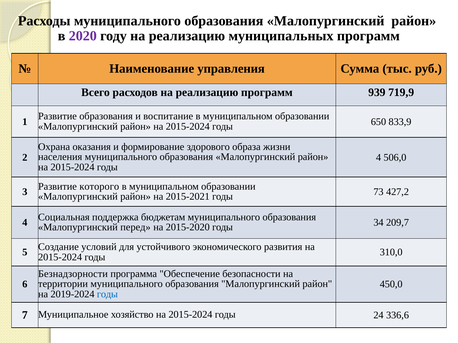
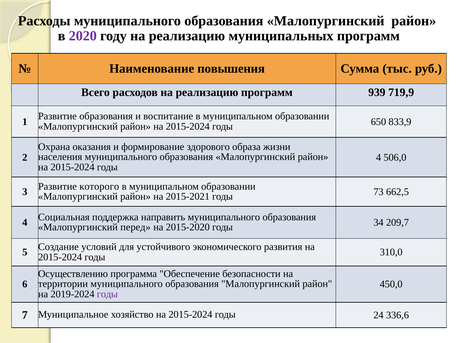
управления: управления -> повышения (231, 69)
427,2: 427,2 -> 662,5 (398, 192)
бюджетам: бюджетам -> направить (163, 217)
Безнадзорности: Безнадзорности -> Осуществлению (73, 274)
годы colour: blue -> purple (107, 294)
